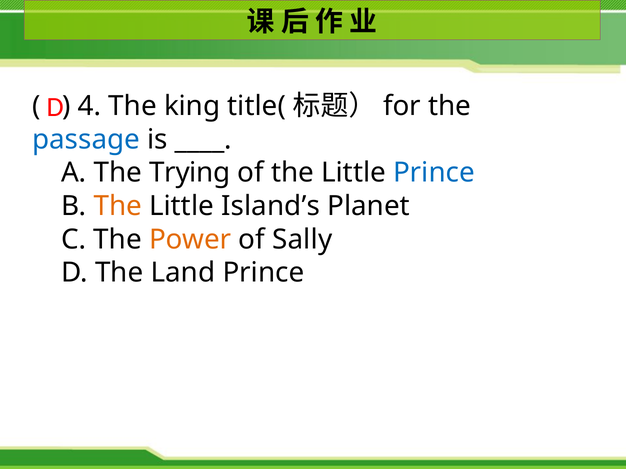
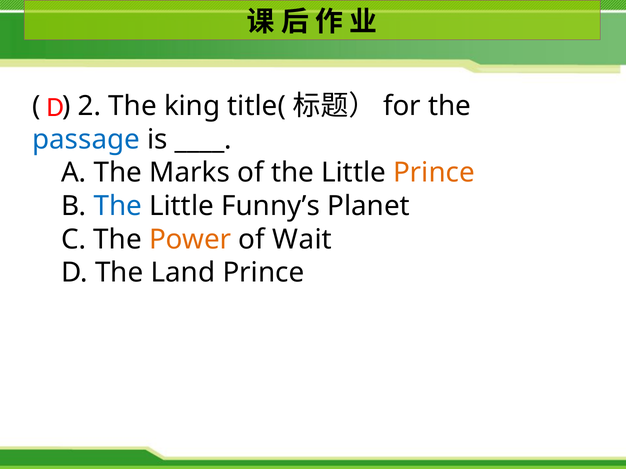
4: 4 -> 2 (90, 106)
Trying: Trying -> Marks (190, 173)
Prince colour: blue -> orange (434, 173)
The colour: orange -> blue (118, 206)
Island’s: Island’s -> Funny’s (271, 206)
Sally: Sally -> Wait (302, 240)
